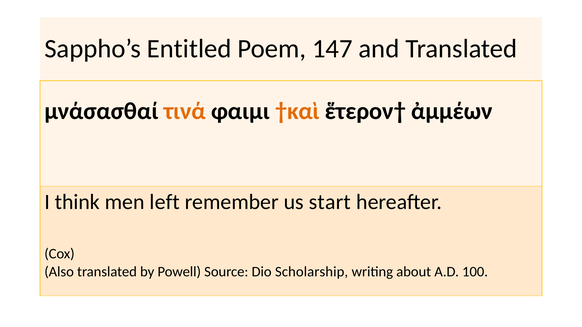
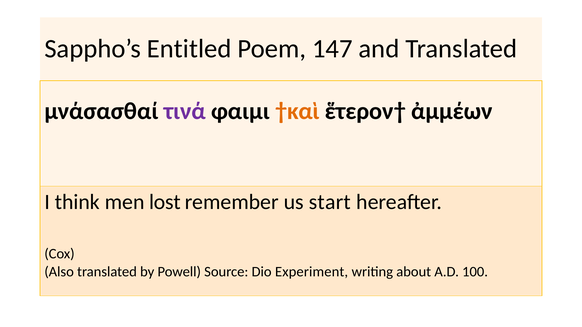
τινά colour: orange -> purple (185, 111)
left: left -> lost (165, 202)
Scholarship: Scholarship -> Experiment (312, 272)
